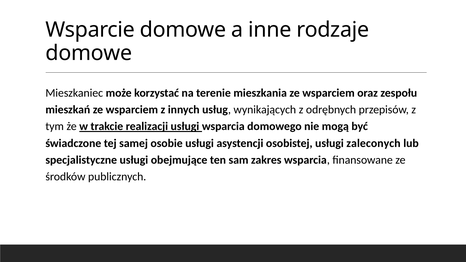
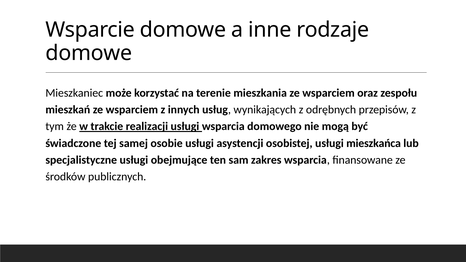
zaleconych: zaleconych -> mieszkańca (374, 143)
